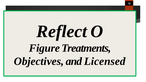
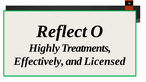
Figure: Figure -> Highly (44, 48)
Objectives: Objectives -> Effectively (39, 61)
